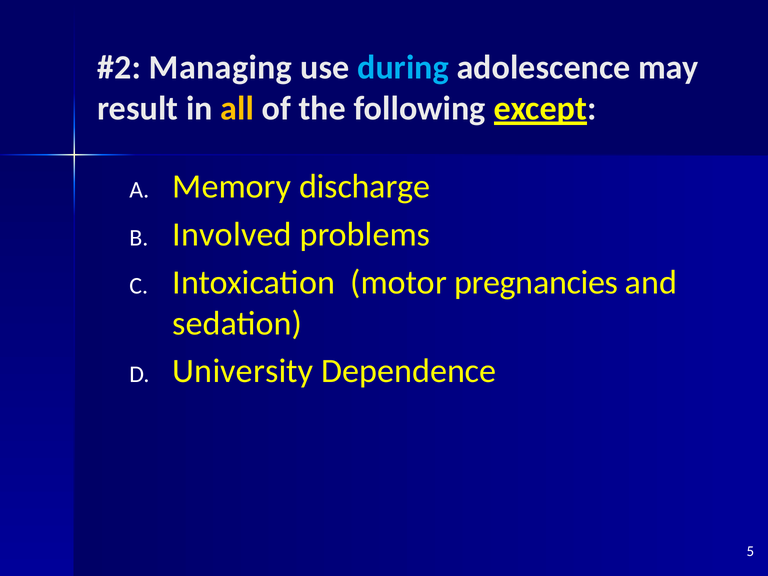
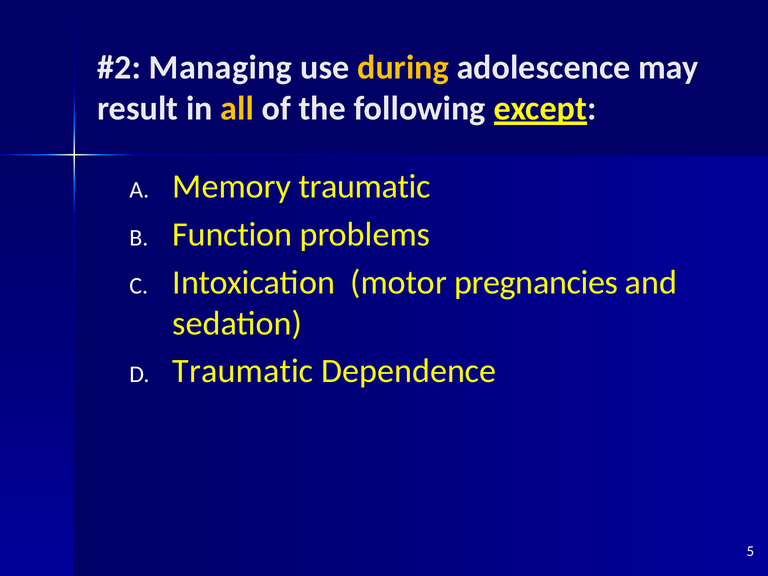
during colour: light blue -> yellow (403, 68)
Memory discharge: discharge -> traumatic (365, 187)
Involved: Involved -> Function (232, 235)
University: University -> Traumatic (243, 371)
